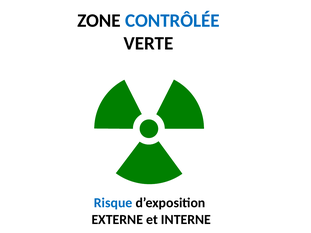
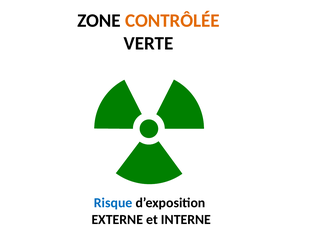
CONTRÔLÉE colour: blue -> orange (172, 21)
